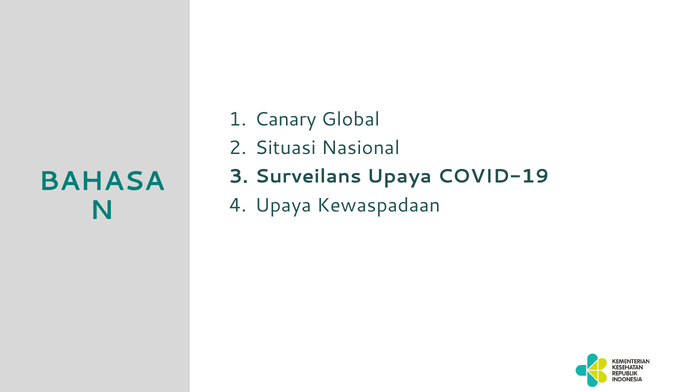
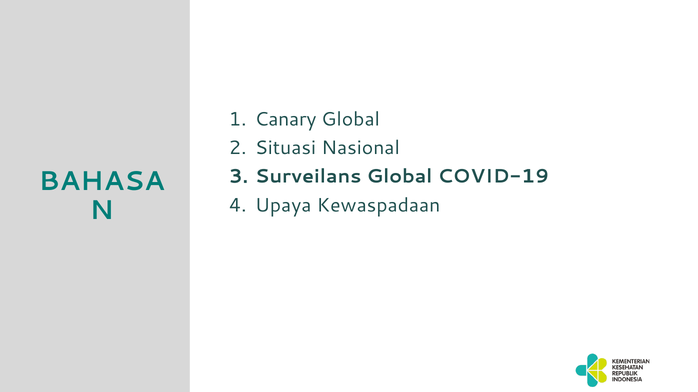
Surveilans Upaya: Upaya -> Global (400, 177)
